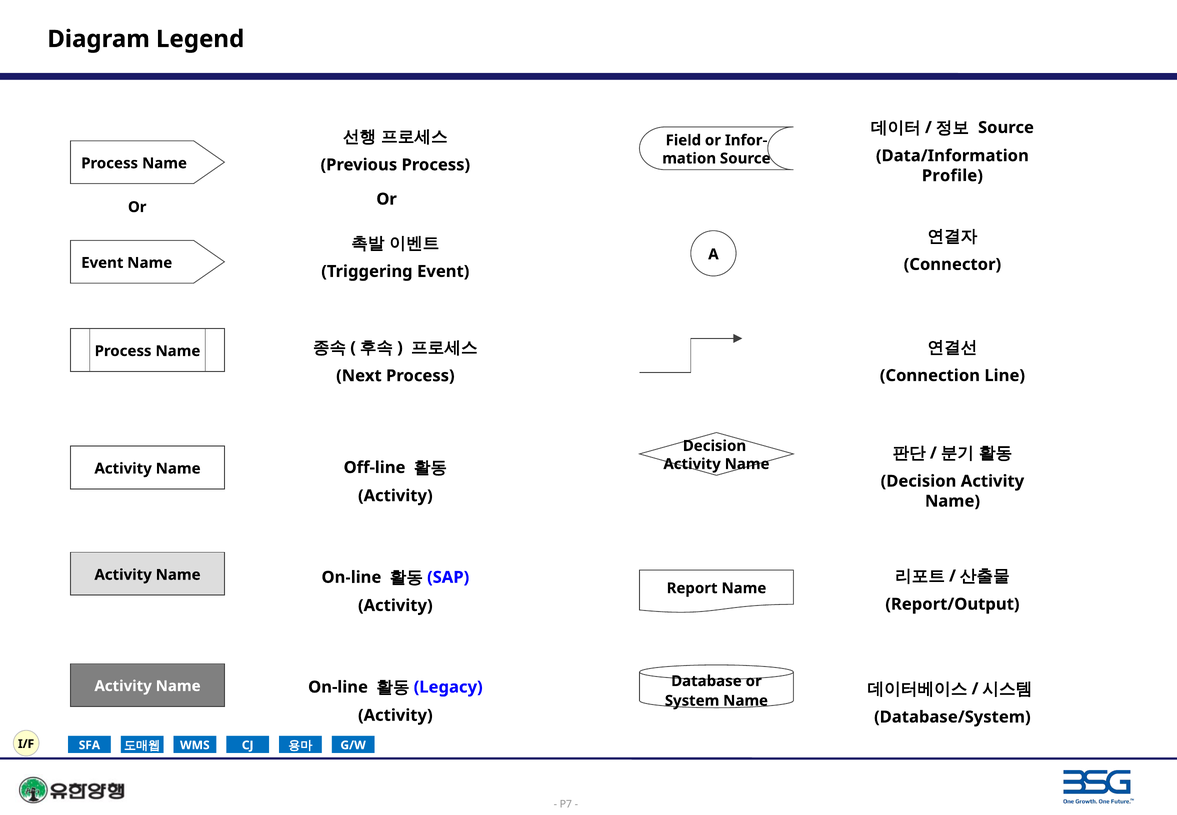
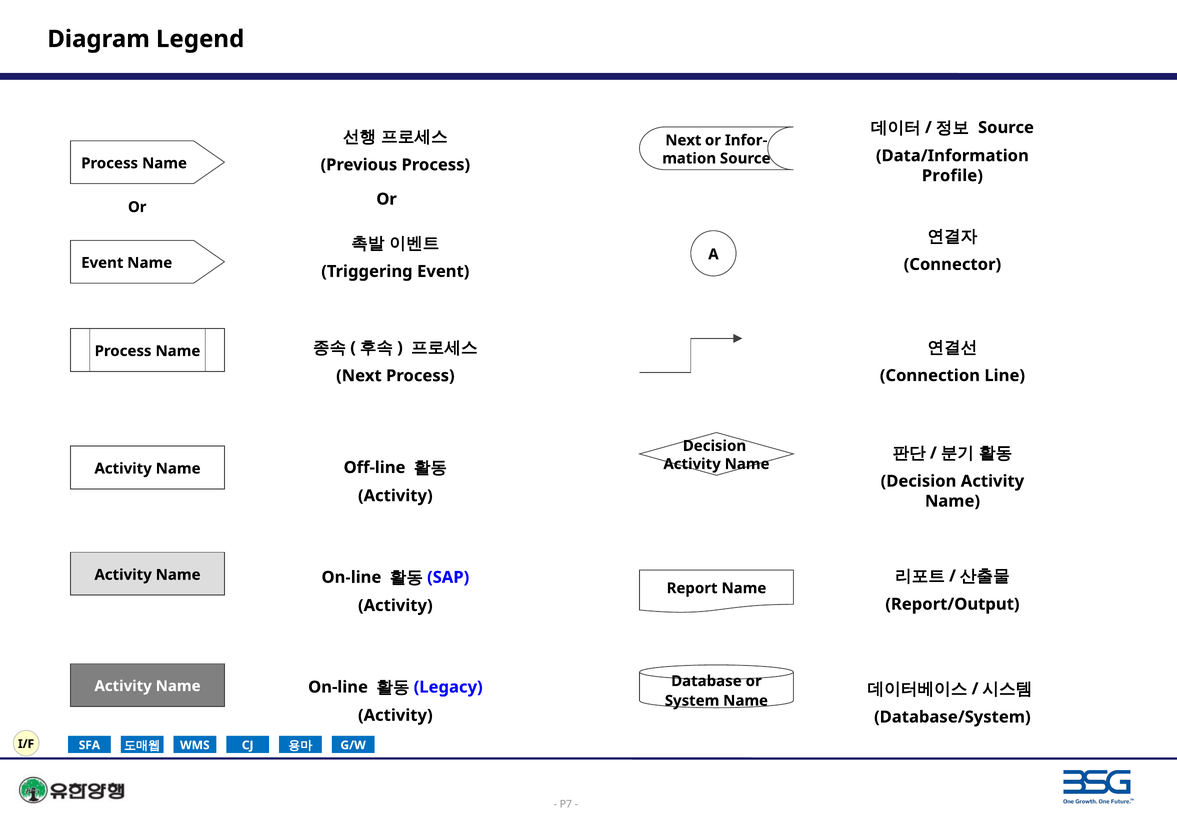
Field: Field -> Next (683, 140)
